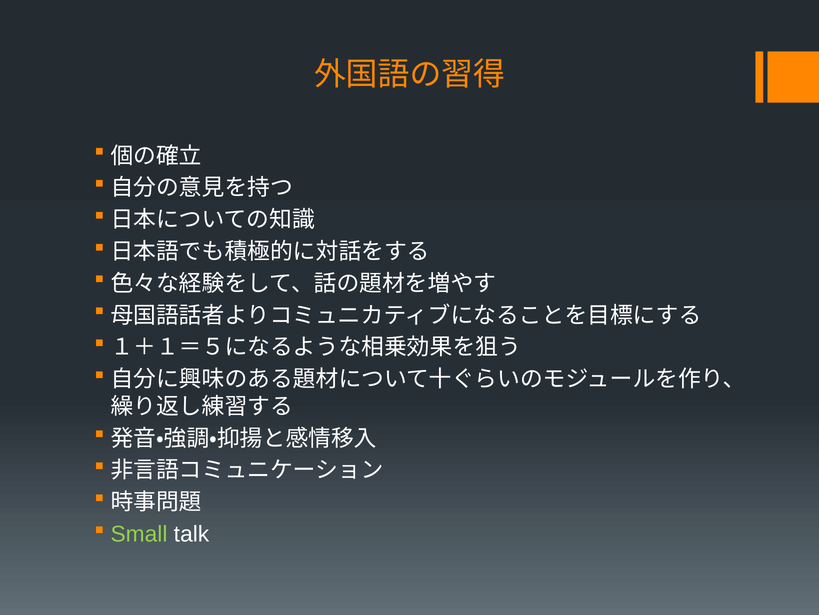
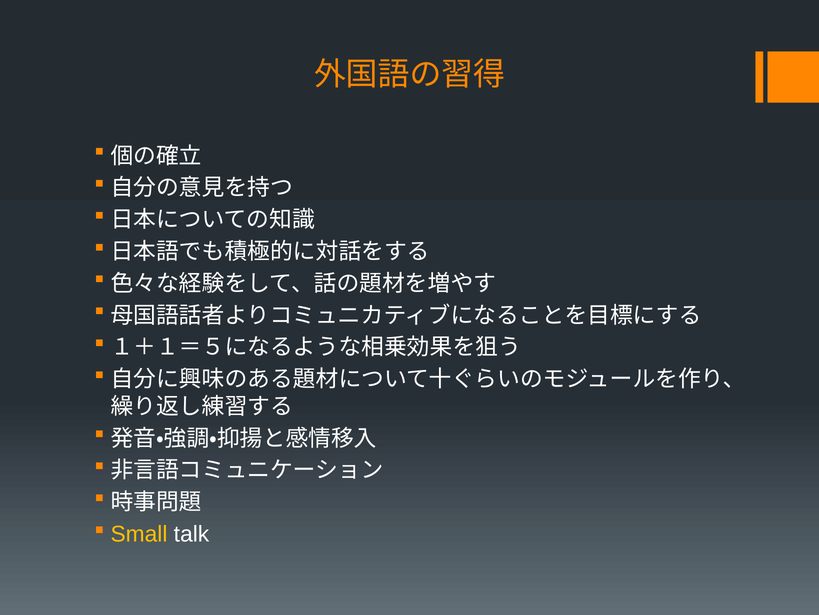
Small colour: light green -> yellow (139, 534)
